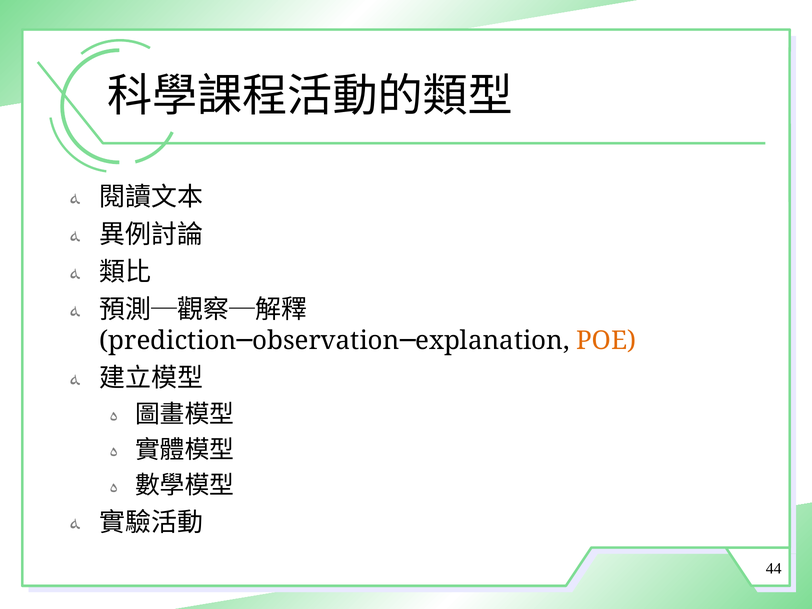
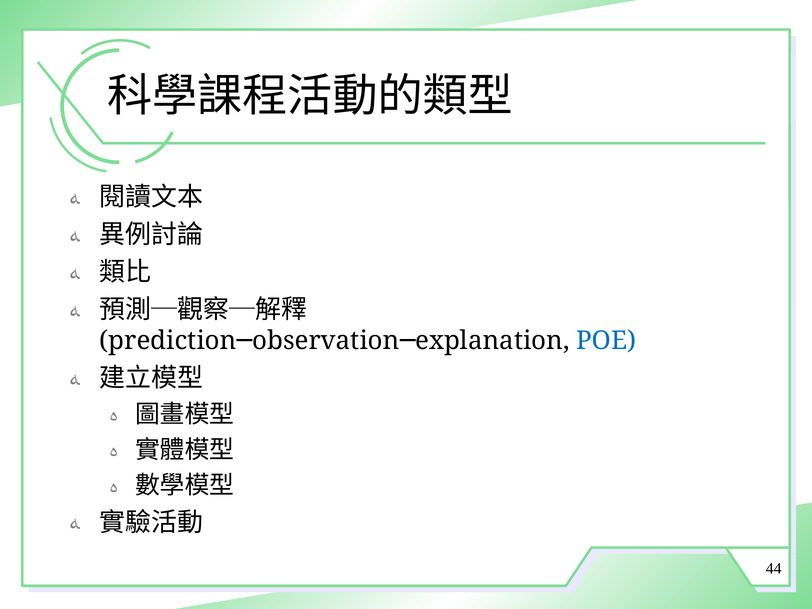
POE colour: orange -> blue (606, 341)
